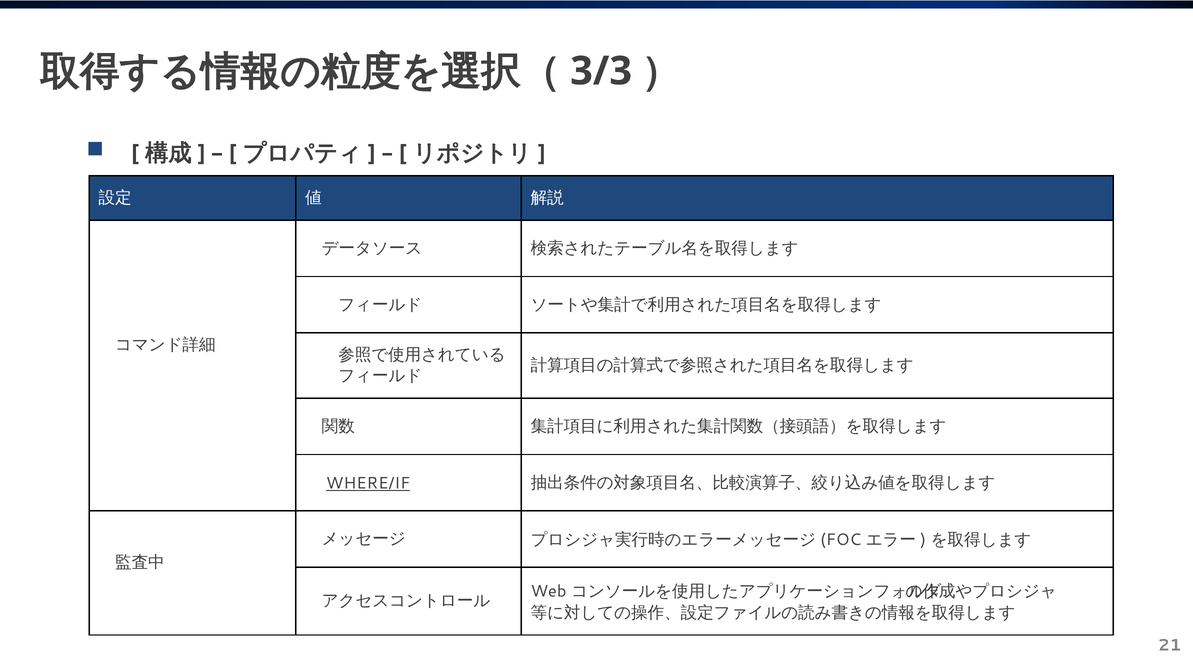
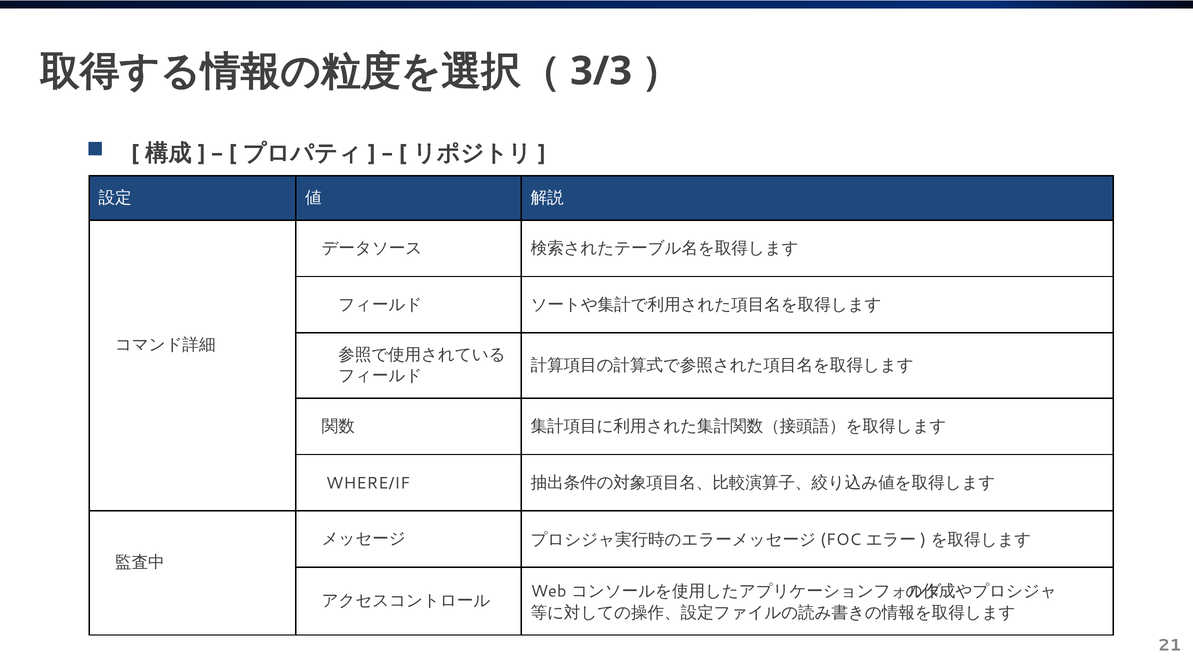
WHERE/IF underline: present -> none (368, 484)
